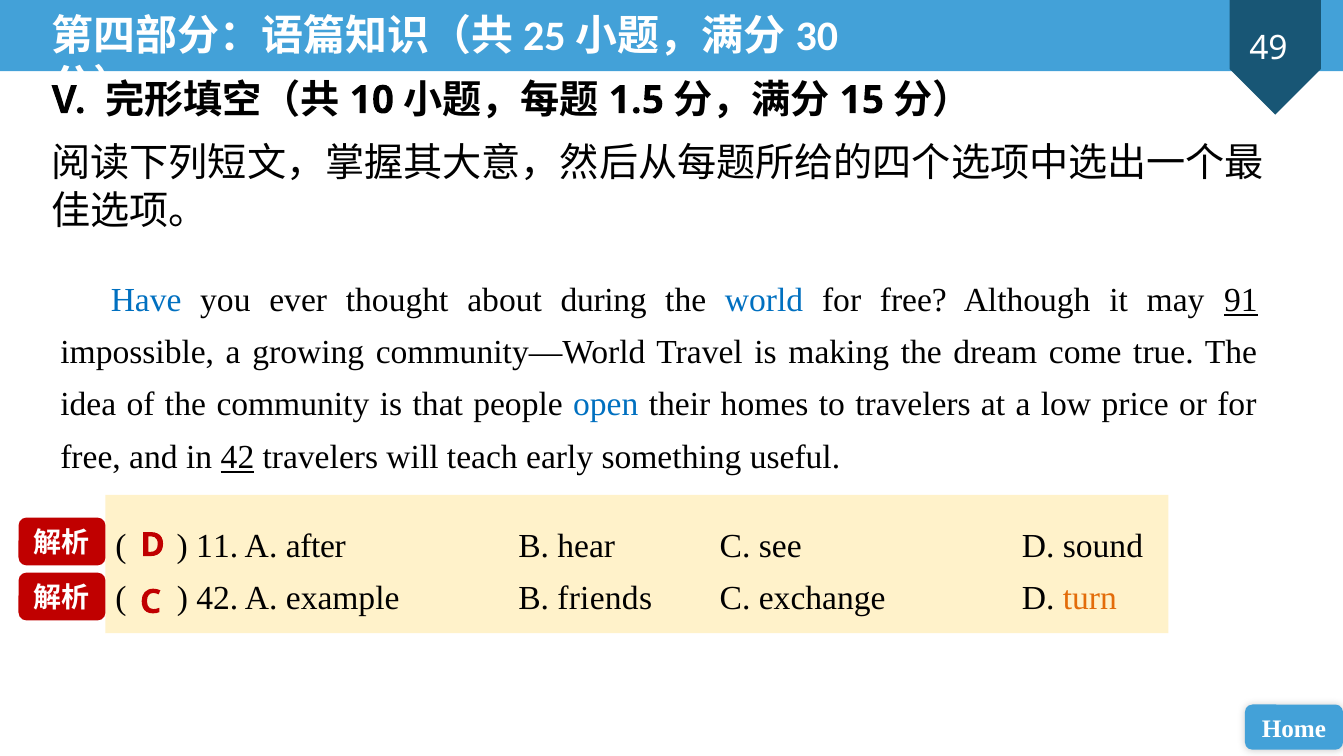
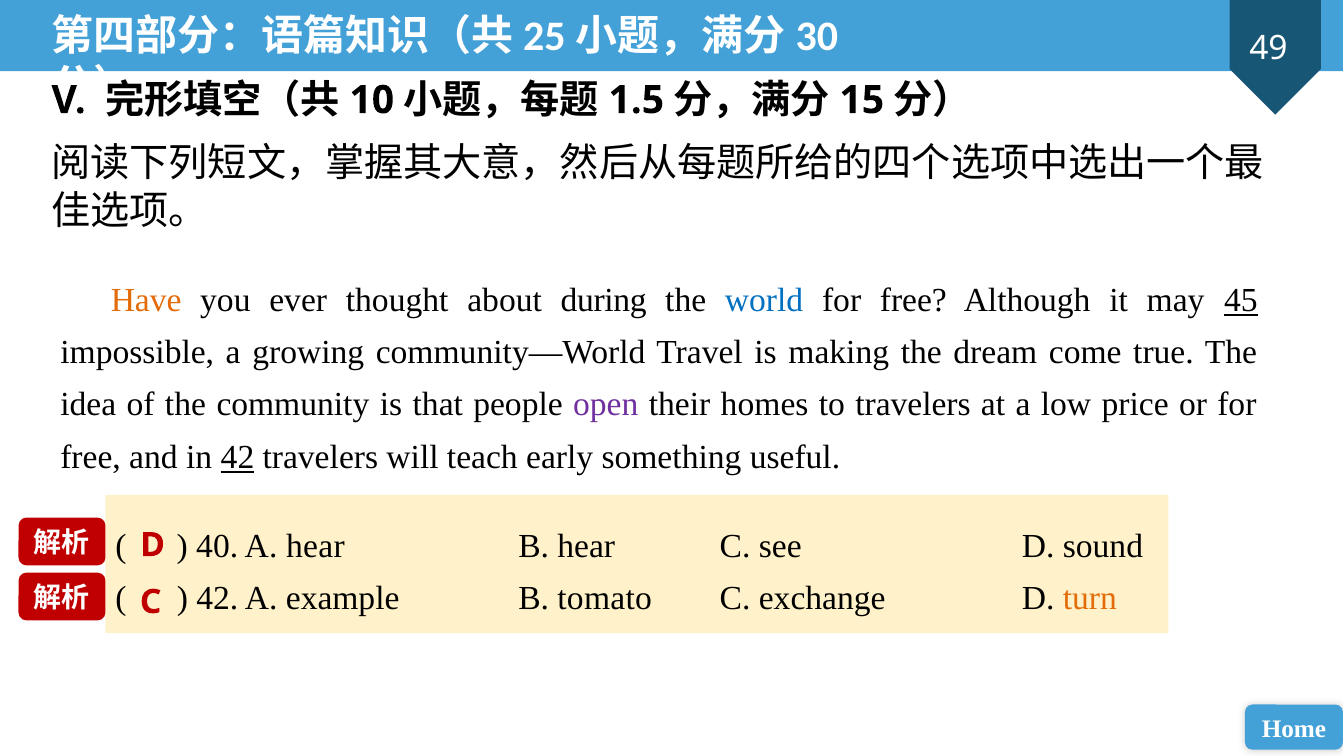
Have colour: blue -> orange (146, 300)
91: 91 -> 45 (1241, 300)
open colour: blue -> purple (606, 405)
11: 11 -> 40 (217, 546)
A after: after -> hear (315, 546)
friends: friends -> tomato (605, 598)
